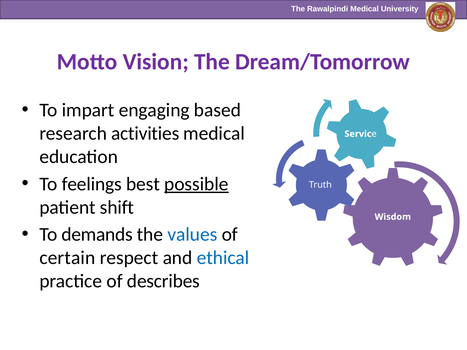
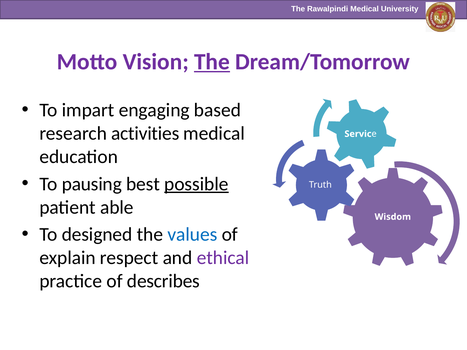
The underline: none -> present (212, 62)
feelings: feelings -> pausing (92, 184)
shift: shift -> able (117, 207)
demands: demands -> designed (97, 235)
certain: certain -> explain (67, 258)
ethical colour: blue -> purple (223, 258)
